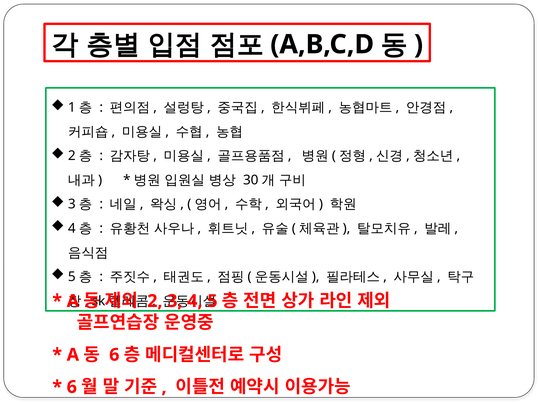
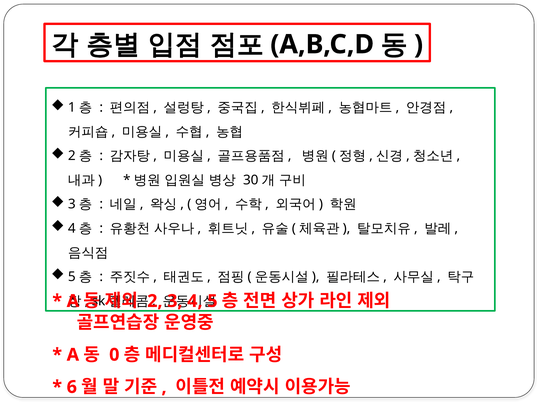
6: 6 -> 0 (114, 355)
